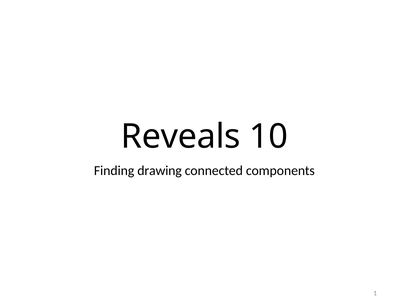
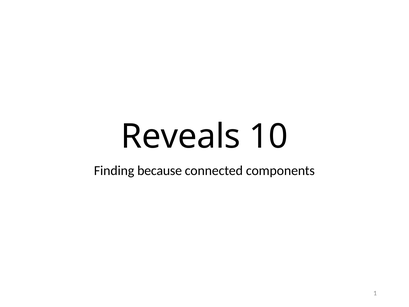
drawing: drawing -> because (160, 170)
